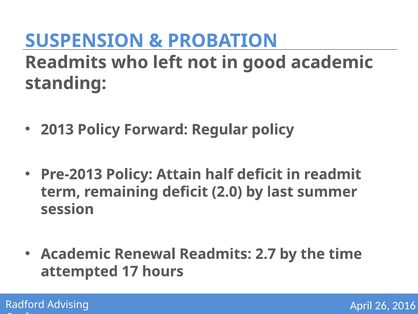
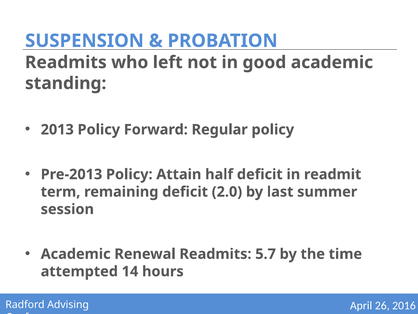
2.7: 2.7 -> 5.7 (266, 254)
17: 17 -> 14 (130, 271)
